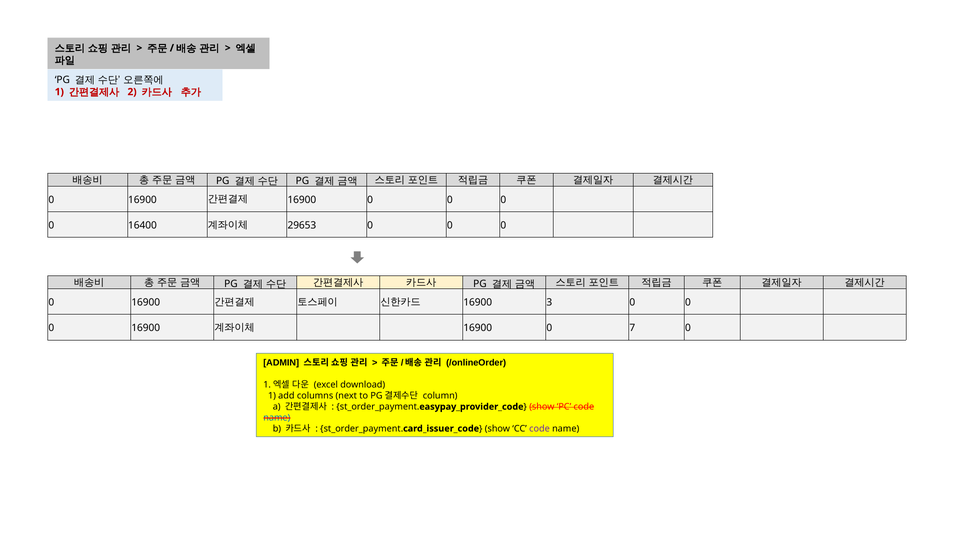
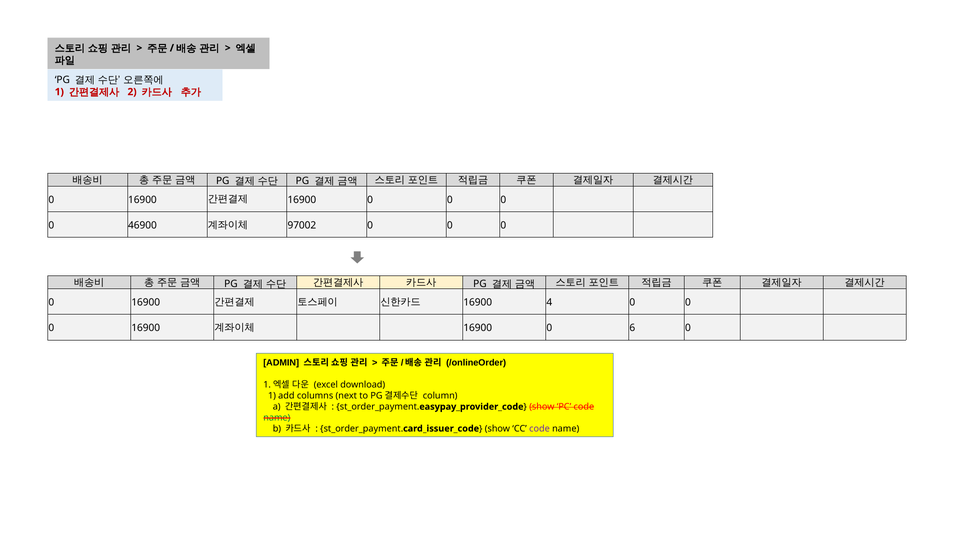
16400: 16400 -> 46900 (142, 225)
29653: 29653 -> 97002 (302, 225)
3: 3 -> 4 (549, 302)
7: 7 -> 6 (632, 328)
name colour: blue -> green (277, 418)
